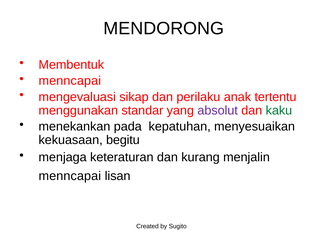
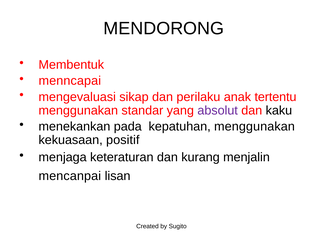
kaku colour: green -> black (279, 111)
kepatuhan menyesuaikan: menyesuaikan -> menggunakan (254, 127)
begitu: begitu -> positif (123, 140)
menncapai: menncapai -> mencanpai (70, 176)
